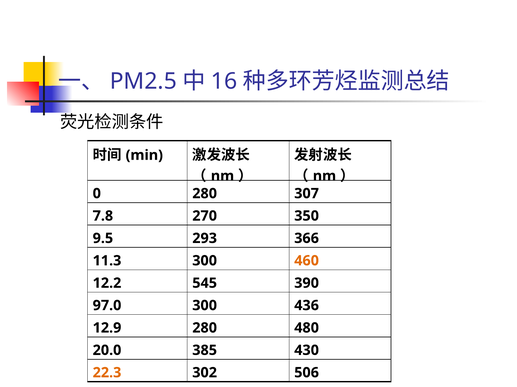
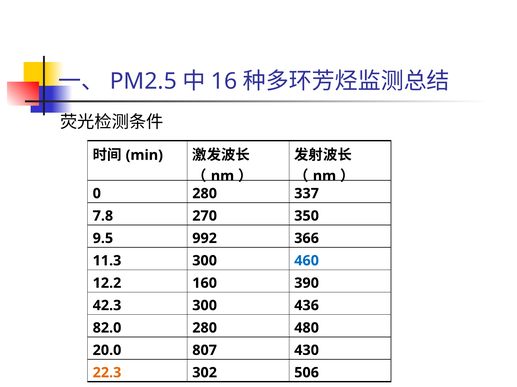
307: 307 -> 337 (307, 194)
293: 293 -> 992 (205, 239)
460 colour: orange -> blue (307, 261)
545: 545 -> 160 (205, 284)
97.0: 97.0 -> 42.3 (107, 306)
12.9: 12.9 -> 82.0 (107, 328)
385: 385 -> 807 (205, 351)
